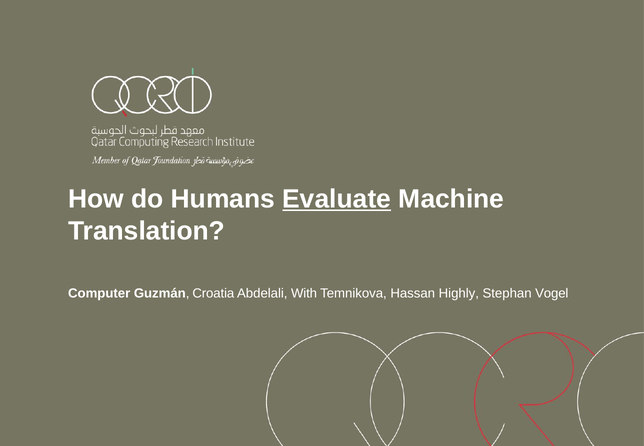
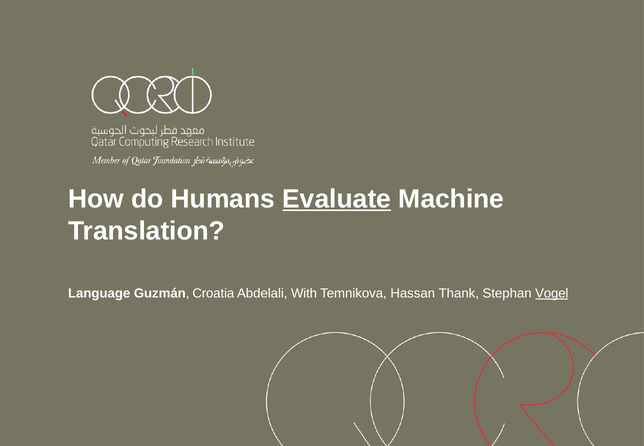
Computer: Computer -> Language (99, 293)
Highly: Highly -> Thank (459, 293)
Vogel underline: none -> present (552, 293)
